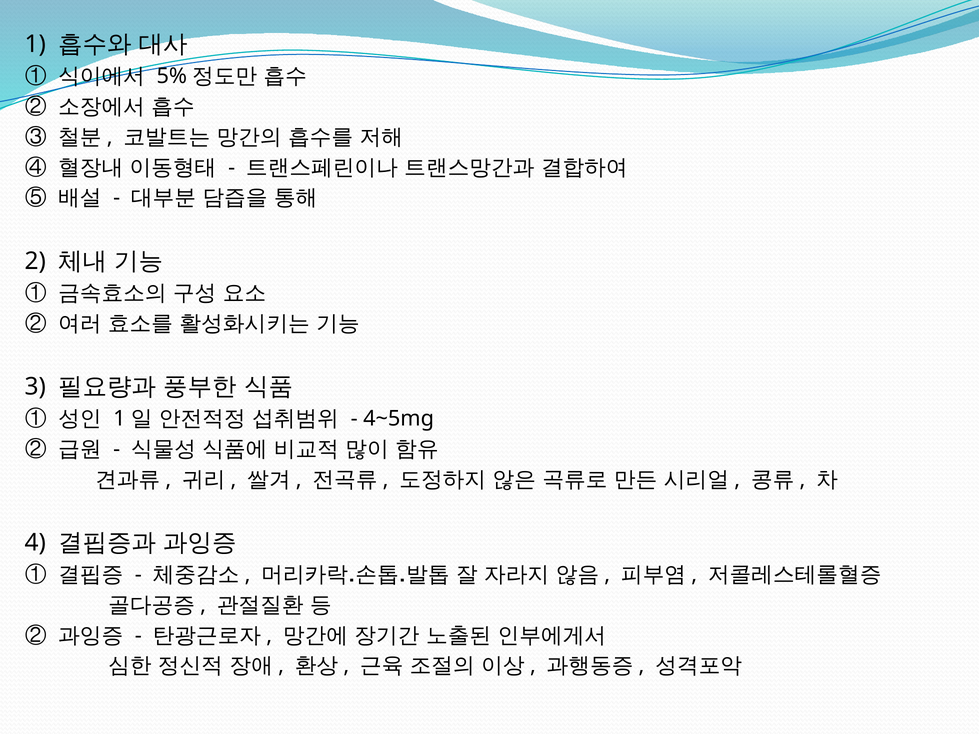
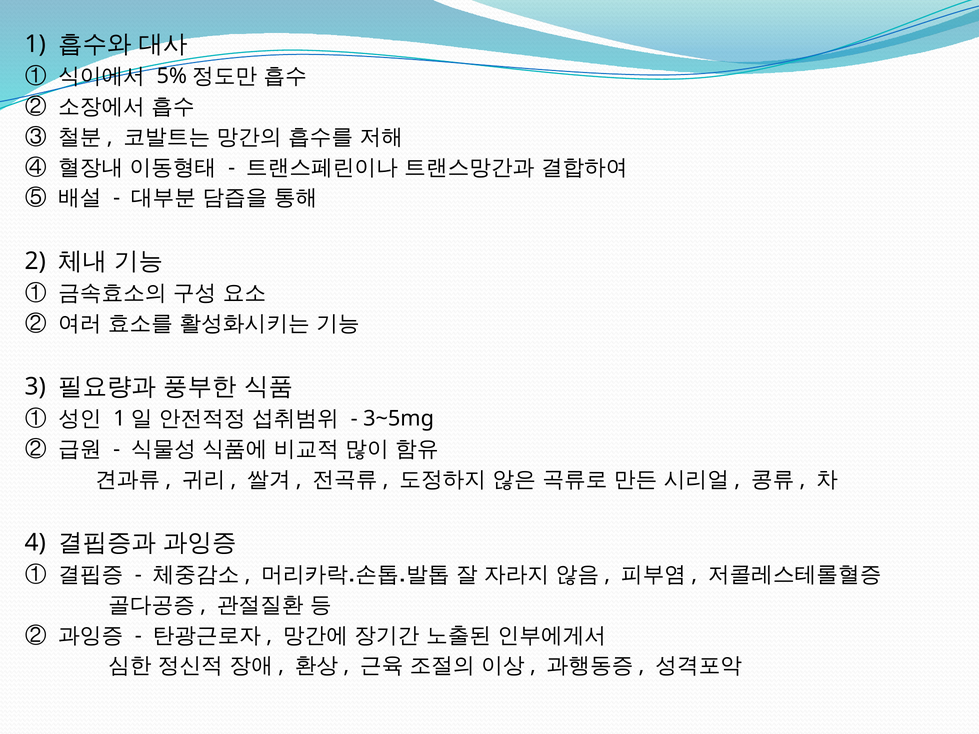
4~5mg: 4~5mg -> 3~5mg (399, 419)
